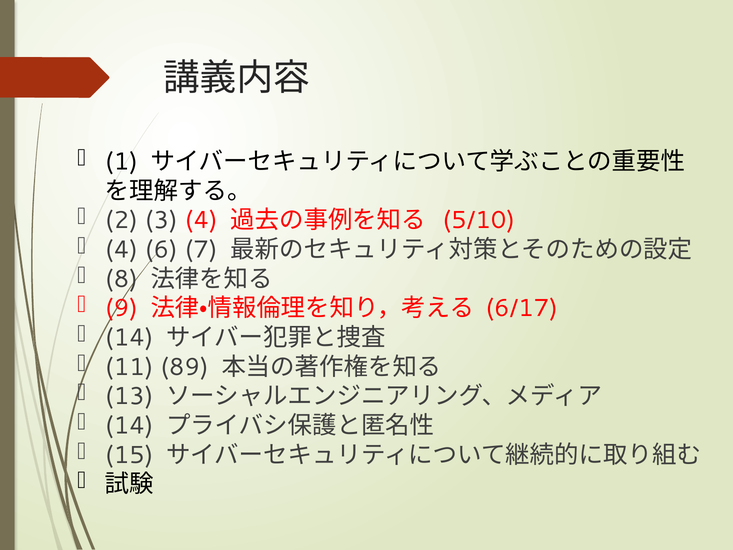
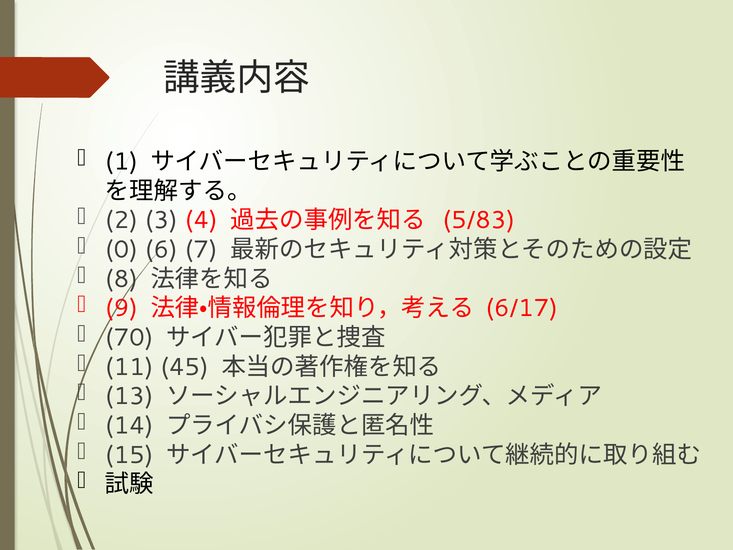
5/10: 5/10 -> 5/83 (479, 220)
4: 4 -> 0 (121, 250)
14: 14 -> 70 (129, 337)
89: 89 -> 45 (184, 367)
